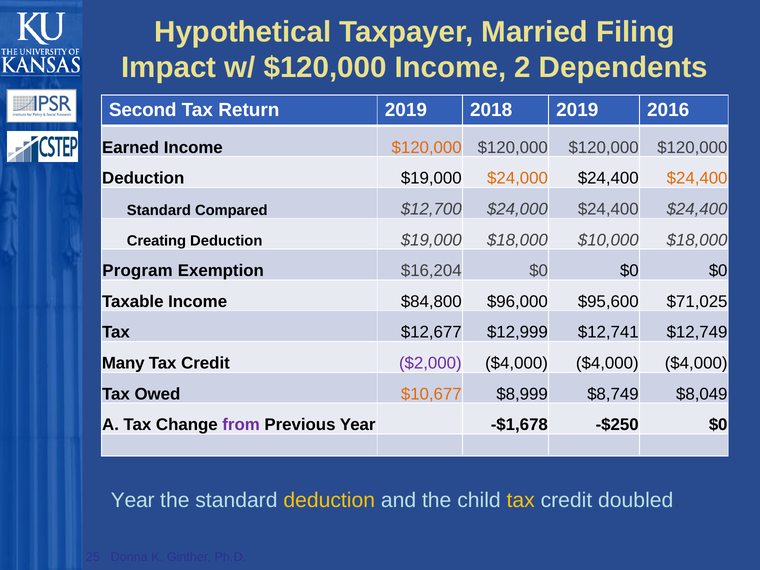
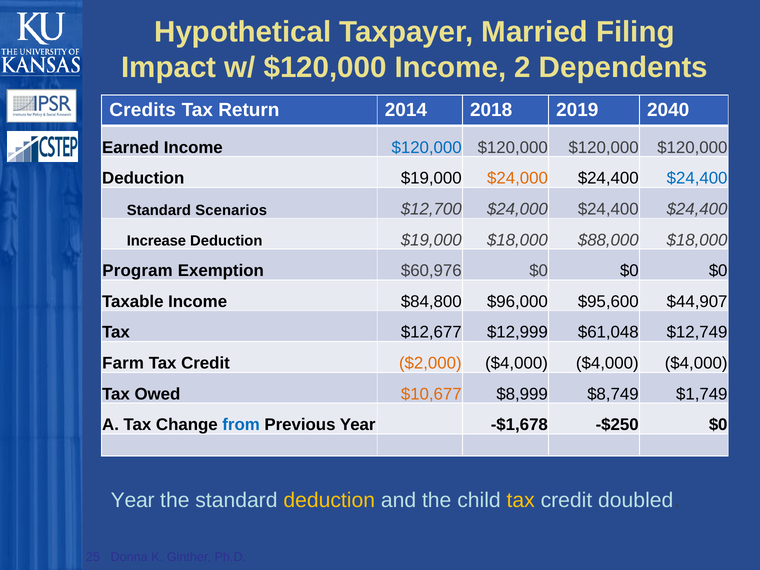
Second: Second -> Credits (143, 110)
Return 2019: 2019 -> 2014 (406, 110)
2016: 2016 -> 2040 (668, 110)
$120,000 colour: orange -> blue (427, 148)
$24,400 colour: orange -> blue (697, 178)
Compared: Compared -> Scenarios (231, 210)
Creating: Creating -> Increase (156, 241)
$10,000: $10,000 -> $88,000 (608, 240)
$16,204: $16,204 -> $60,976 (431, 271)
$71,025: $71,025 -> $44,907 (697, 302)
$12,741: $12,741 -> $61,048 (608, 332)
Many: Many -> Farm (123, 363)
$2,000 colour: purple -> orange (430, 363)
$8,049: $8,049 -> $1,749 (702, 394)
from colour: purple -> blue (241, 425)
